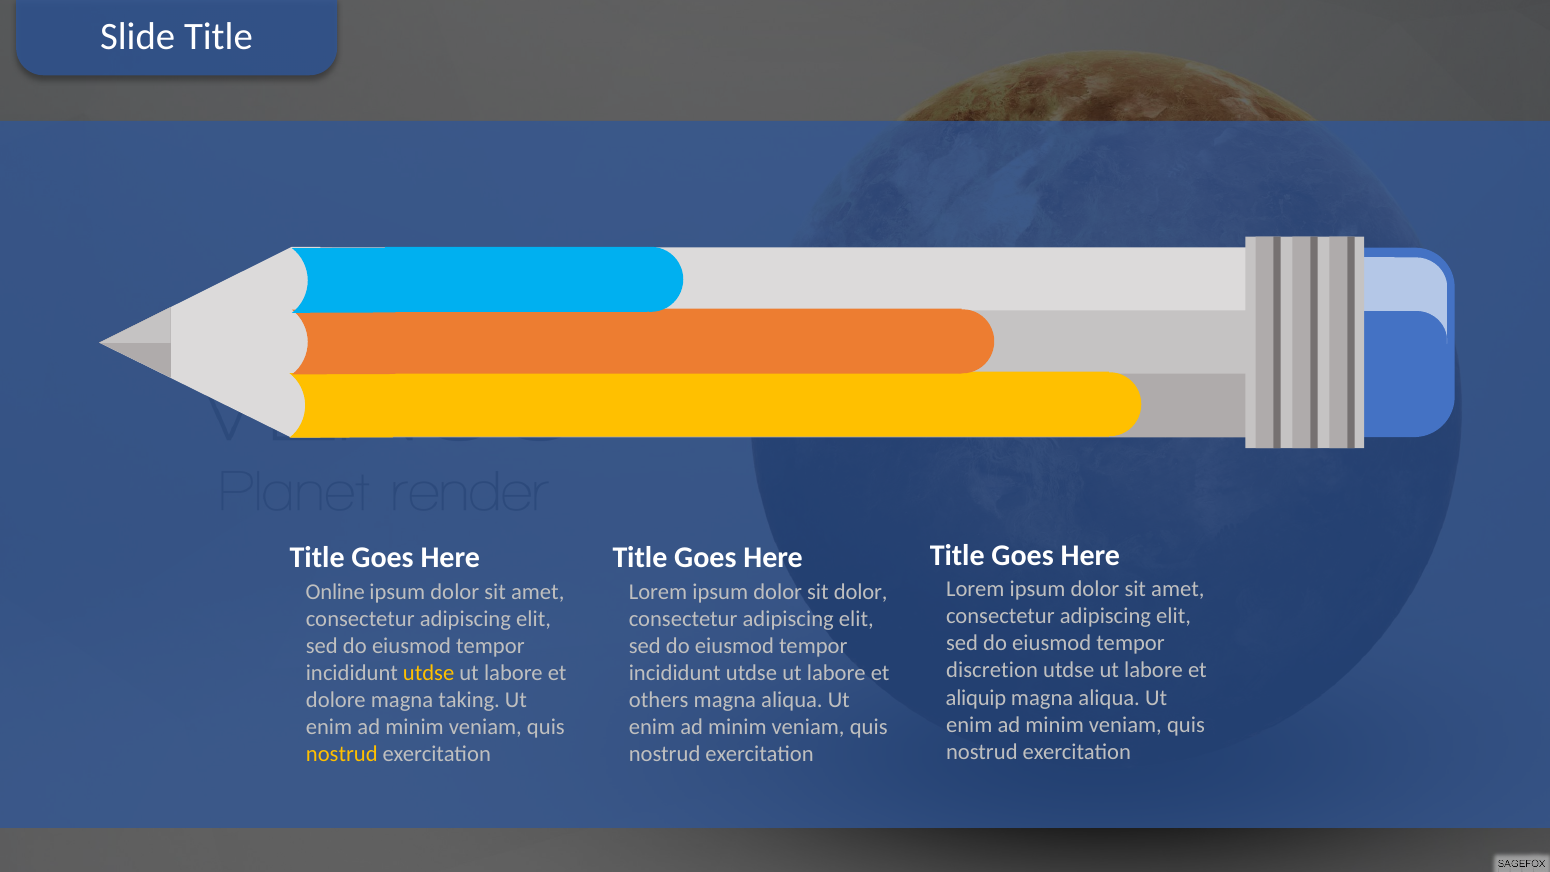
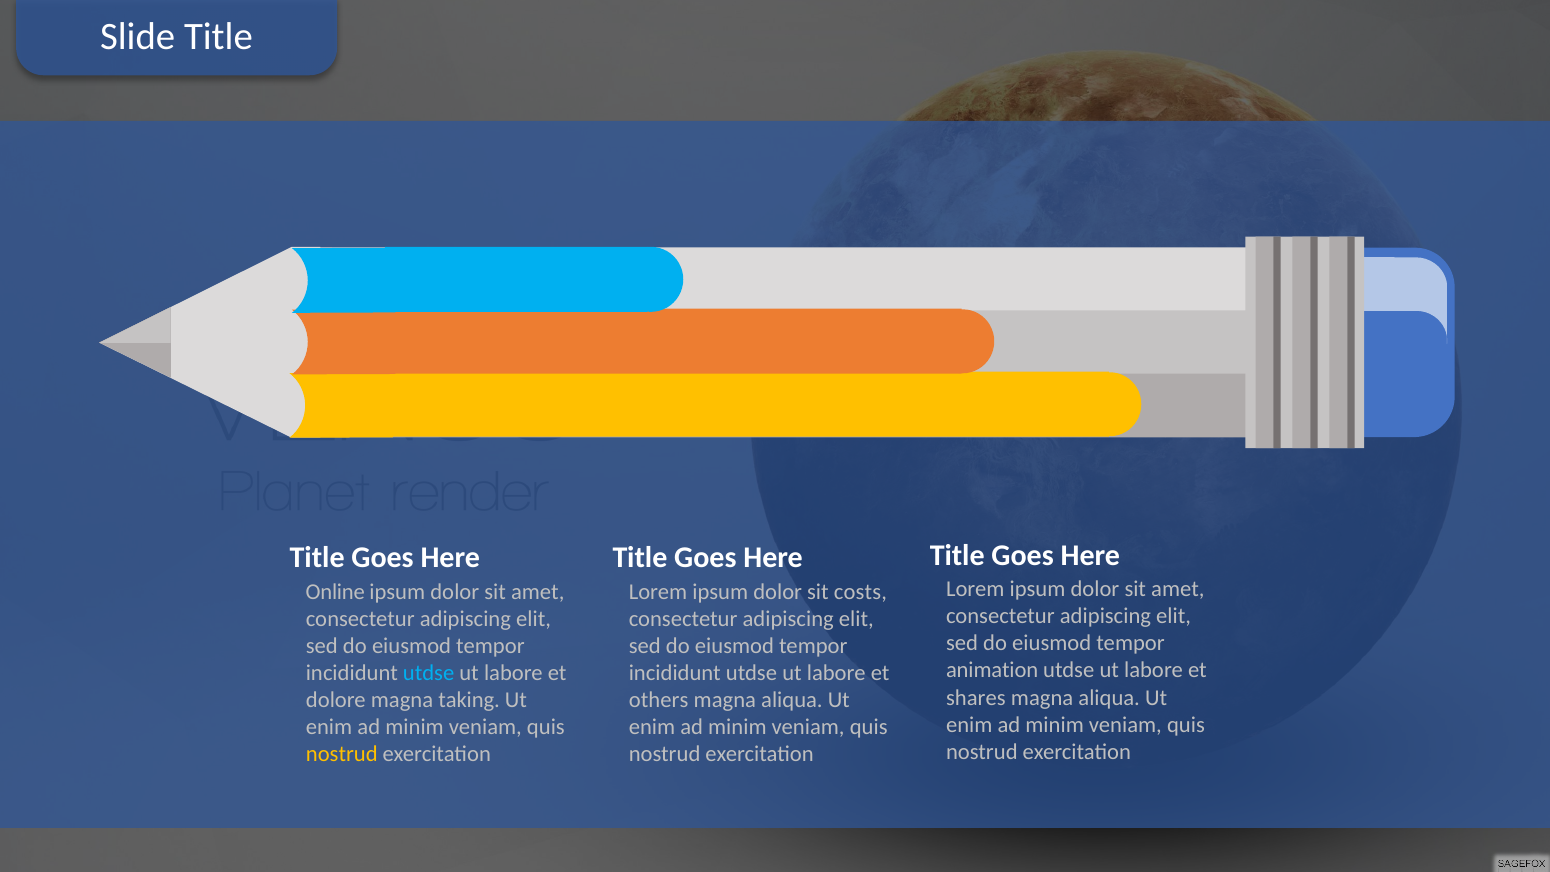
sit dolor: dolor -> costs (861, 592)
discretion: discretion -> animation (992, 670)
utdse colour: yellow -> light blue (429, 673)
aliquip: aliquip -> shares (976, 697)
